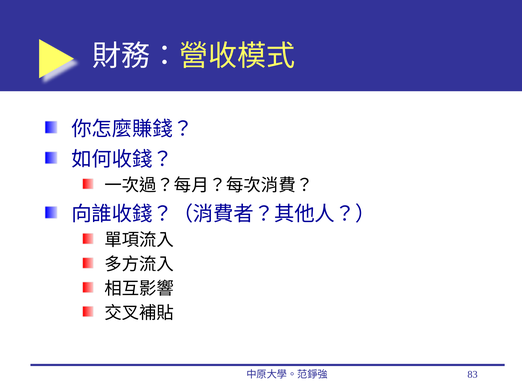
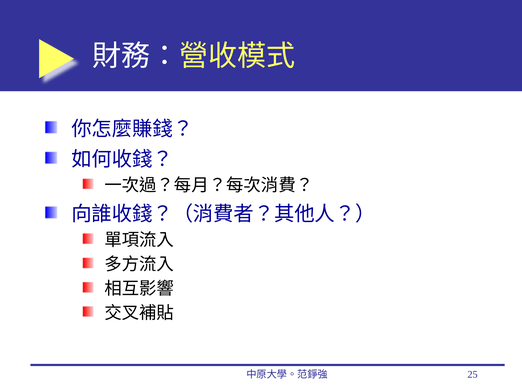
83: 83 -> 25 (473, 375)
